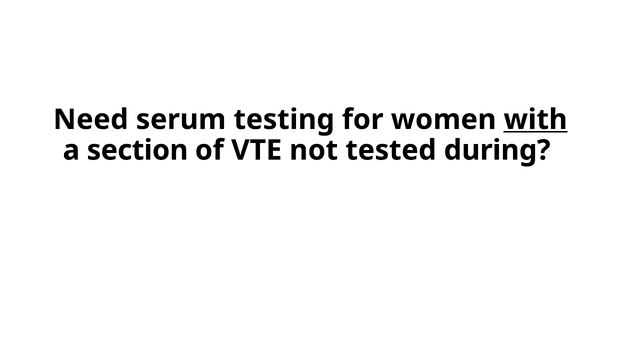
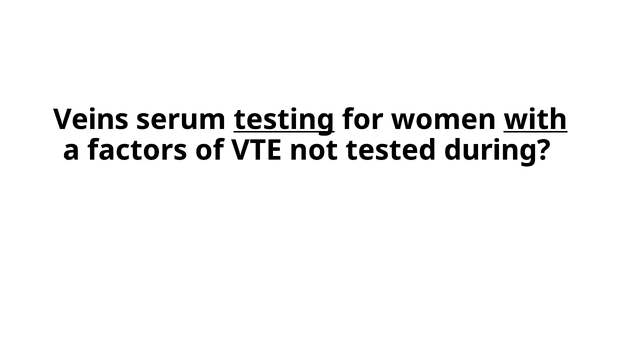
Need: Need -> Veins (91, 120)
testing underline: none -> present (284, 120)
section: section -> factors (137, 150)
